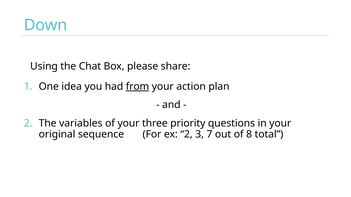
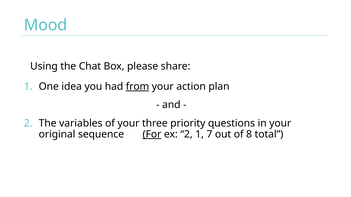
Down: Down -> Mood (46, 25)
For underline: none -> present (152, 135)
2 3: 3 -> 1 (200, 135)
